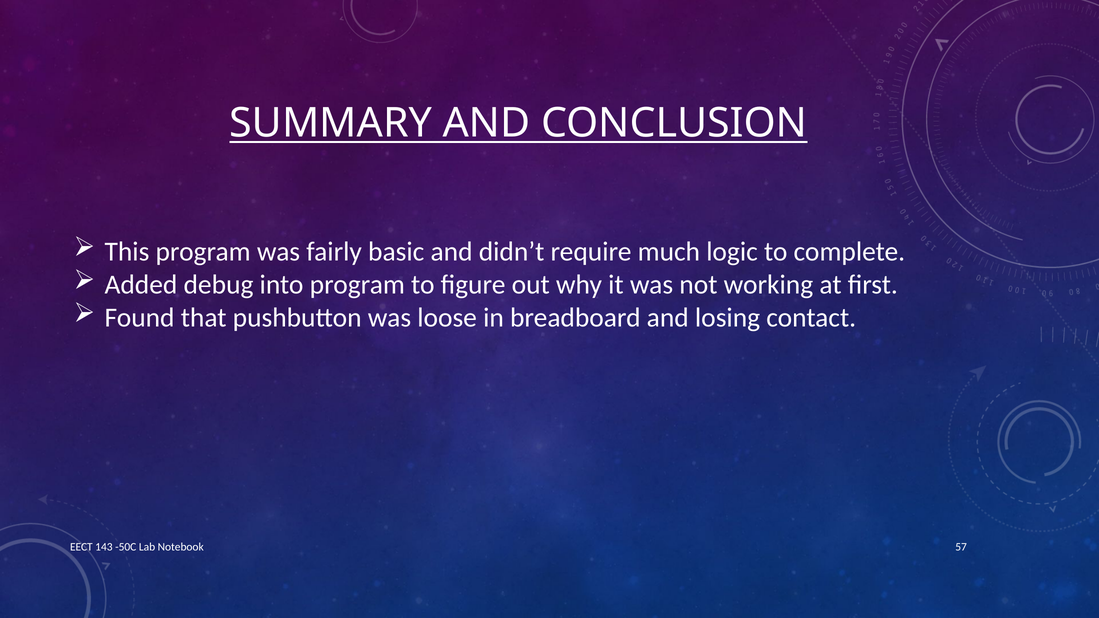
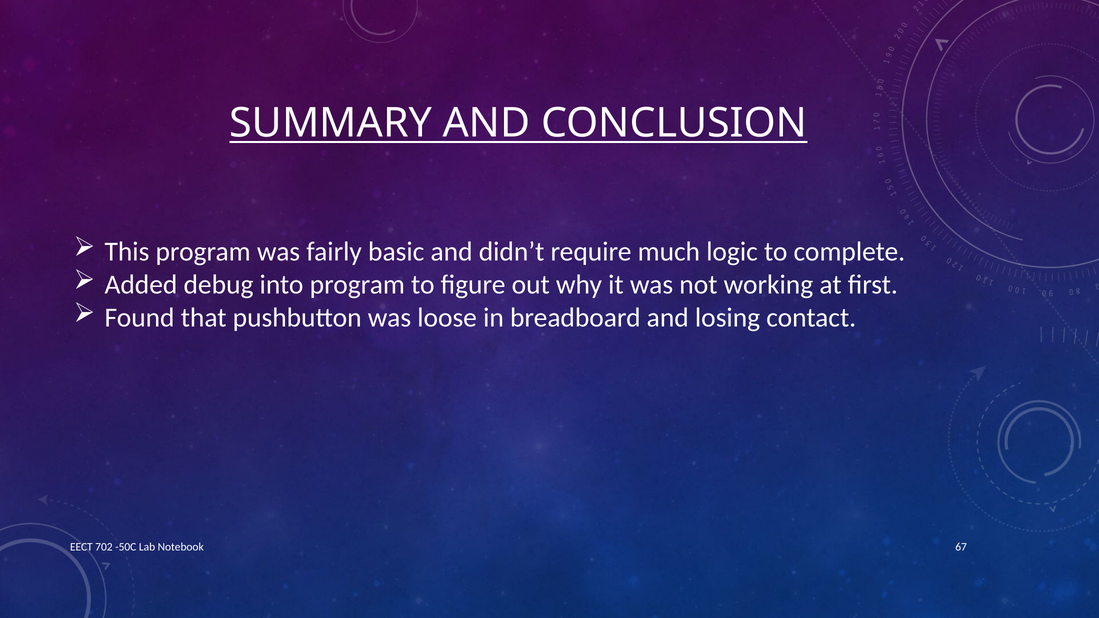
143: 143 -> 702 (104, 547)
57: 57 -> 67 (961, 547)
